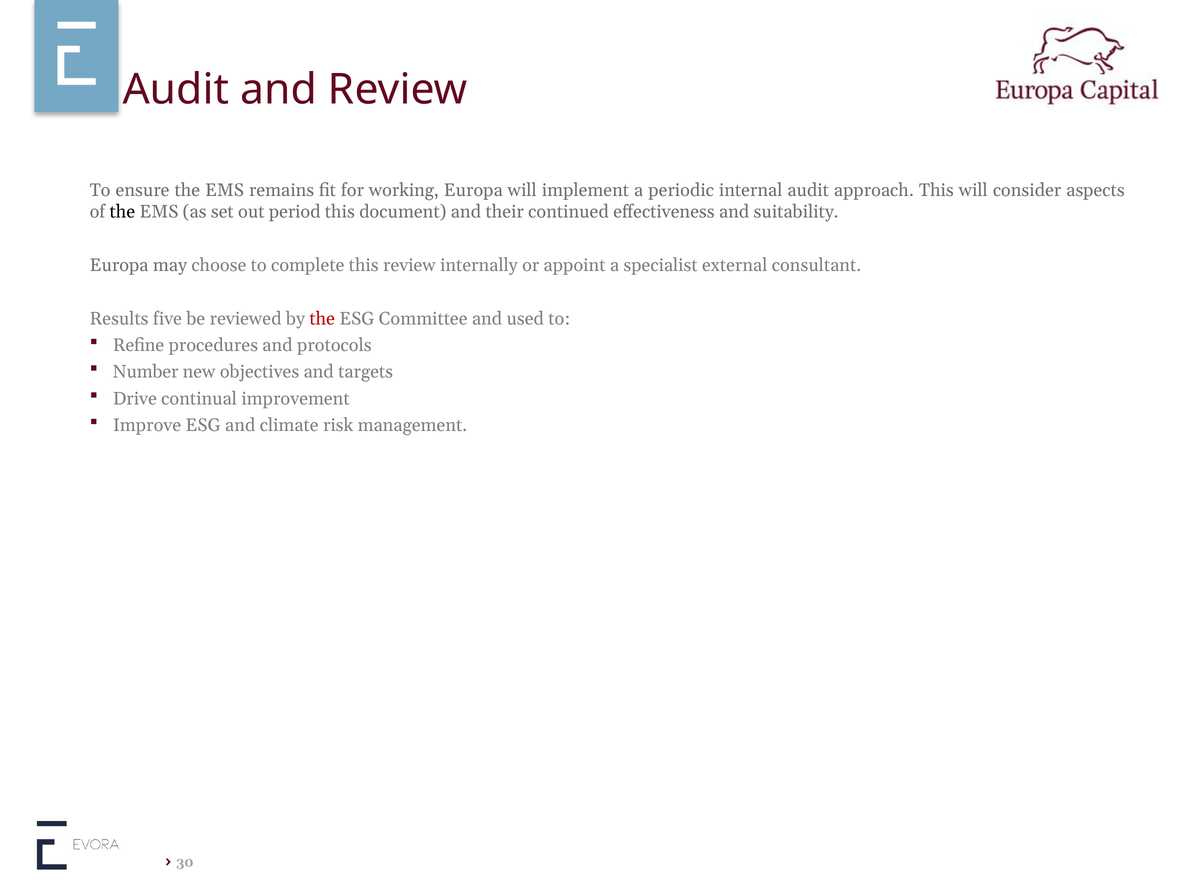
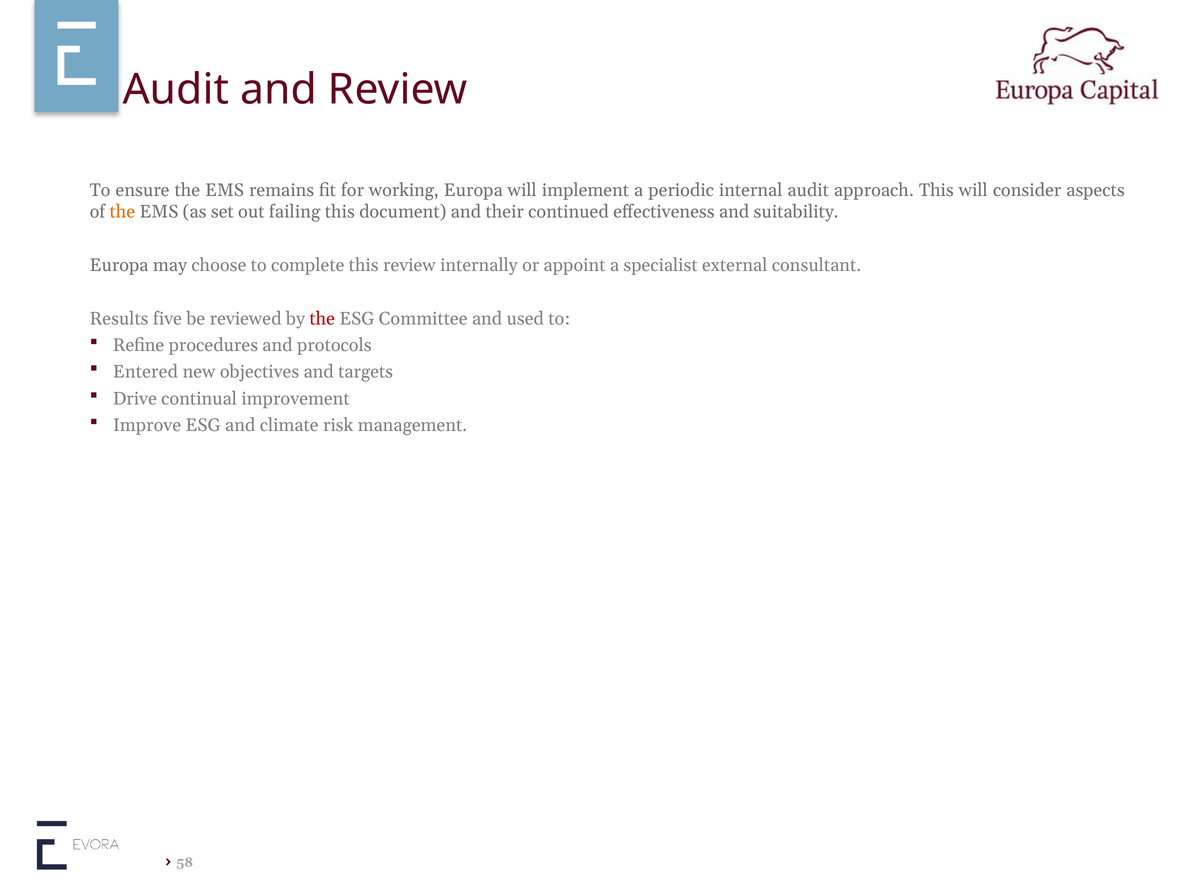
the colour: black -> orange (122, 212)
period: period -> failing (295, 212)
Number: Number -> Entered (145, 372)
30: 30 -> 58 (185, 862)
